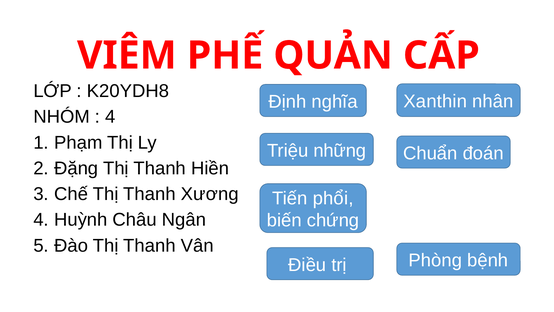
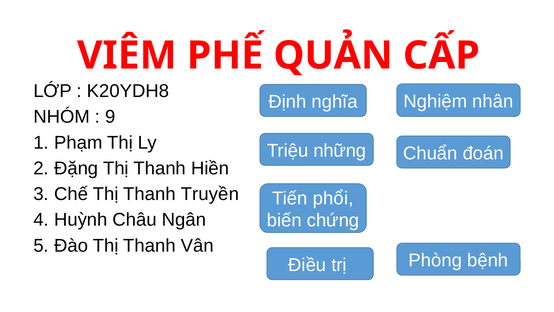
Xanthin: Xanthin -> Nghiệm (435, 101)
4: 4 -> 9 (110, 117)
Xương: Xương -> Truyền (210, 194)
